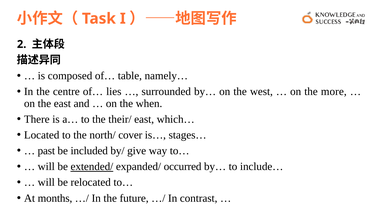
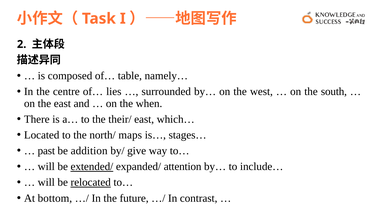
more: more -> south (334, 92)
cover: cover -> maps (130, 135)
included: included -> addition (89, 151)
occurred: occurred -> attention (183, 167)
relocated underline: none -> present (91, 182)
months: months -> bottom (55, 198)
